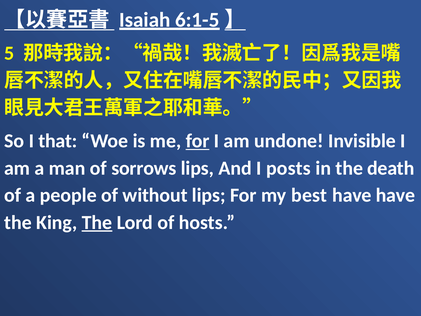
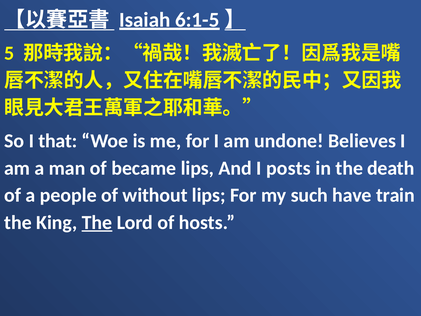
for underline: present -> none (198, 141)
Invisible: Invisible -> Believes (362, 141)
sorrows: sorrows -> became (144, 168)
best: best -> such (309, 195)
have have: have -> train (395, 195)
